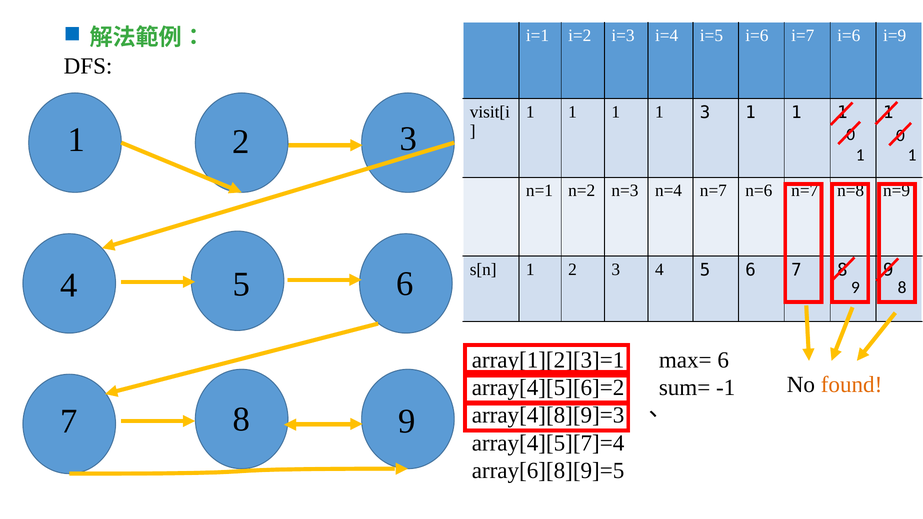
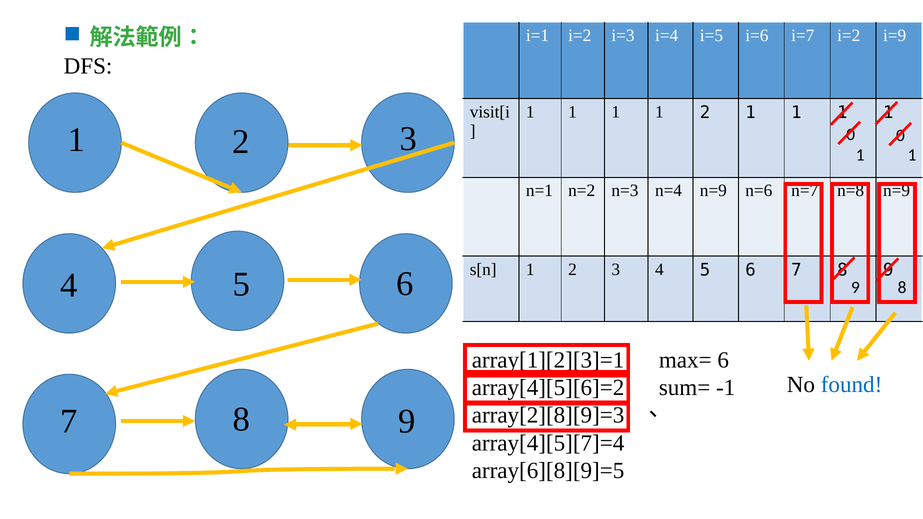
i=7 i=6: i=6 -> i=2 (849, 35)
1 1 3: 3 -> 2 (705, 112)
n=4 n=7: n=7 -> n=9 (713, 191)
found colour: orange -> blue (852, 385)
array[4][8][9]=3: array[4][8][9]=3 -> array[2][8][9]=3 (548, 415)
